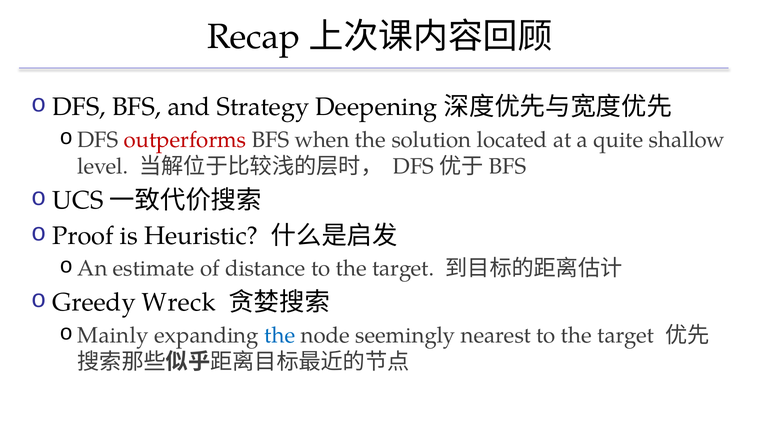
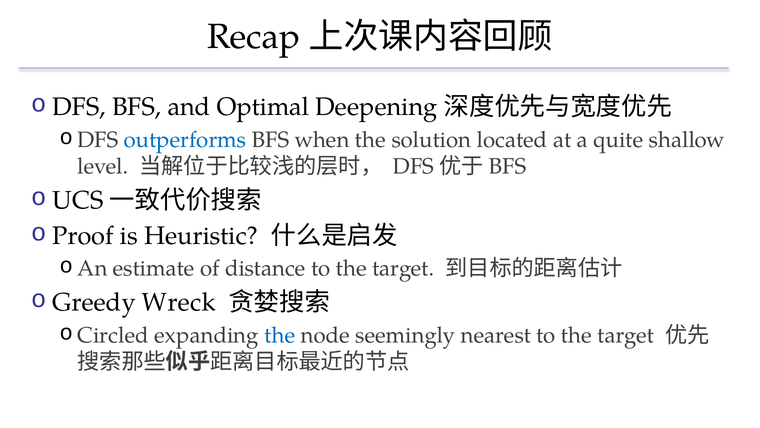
Strategy: Strategy -> Optimal (263, 107)
outperforms colour: red -> blue (185, 140)
Mainly: Mainly -> Circled (113, 335)
